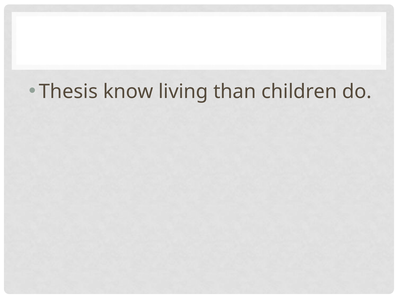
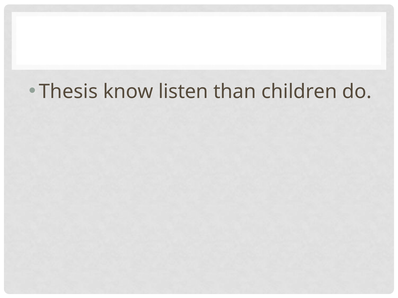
living: living -> listen (183, 92)
